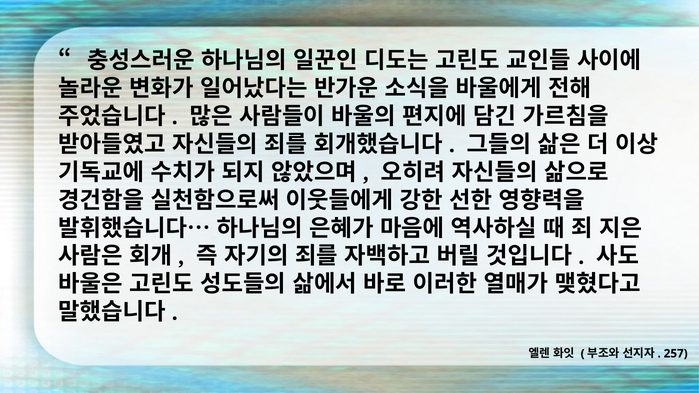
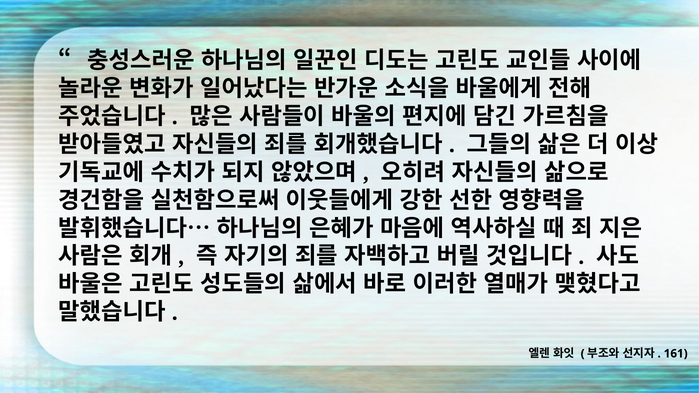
257: 257 -> 161 (676, 354)
